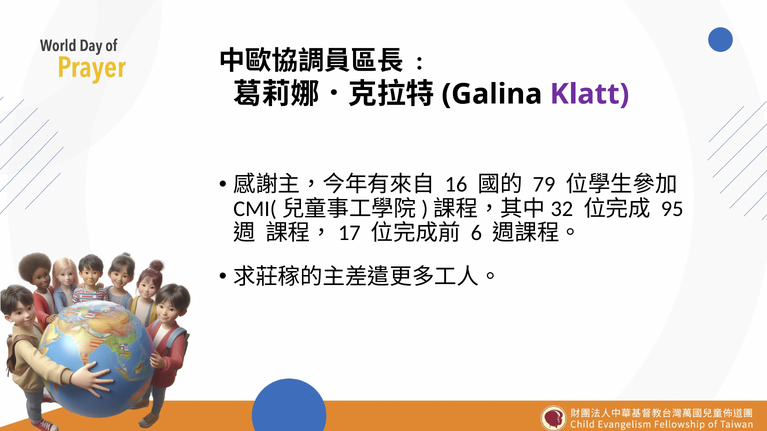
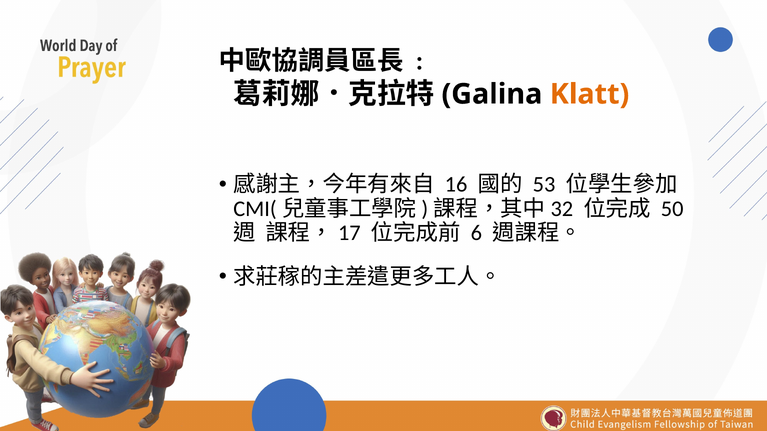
Klatt colour: purple -> orange (590, 94)
79: 79 -> 53 (544, 185)
95: 95 -> 50 (672, 209)
